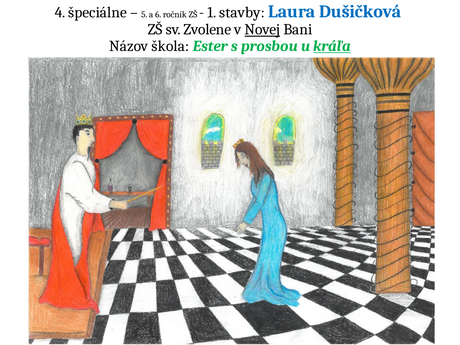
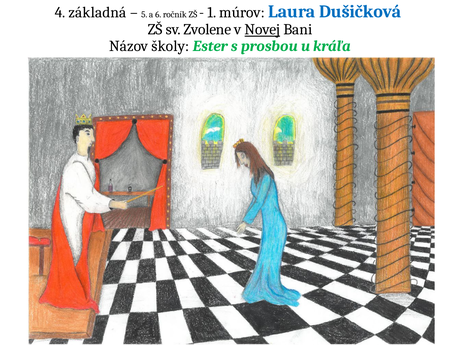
špeciálne: špeciálne -> základná (98, 12)
stavby: stavby -> múrov (242, 12)
škola: škola -> školy (170, 46)
kráľa underline: present -> none (332, 46)
